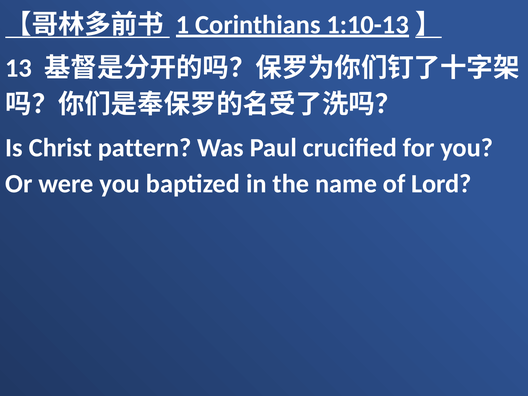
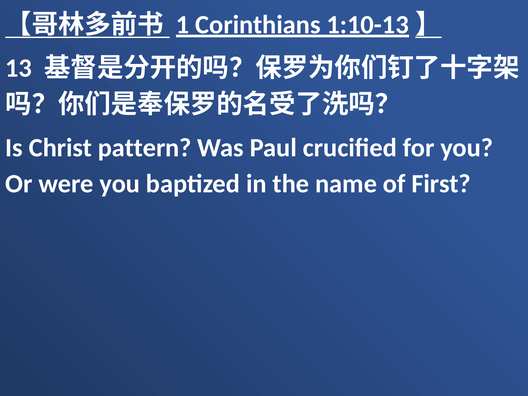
Lord: Lord -> First (441, 184)
